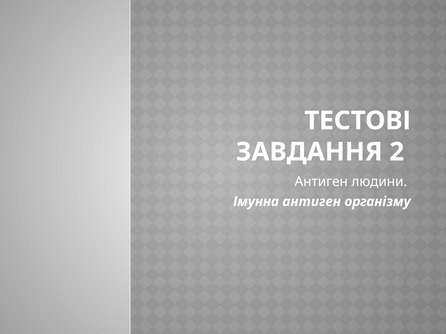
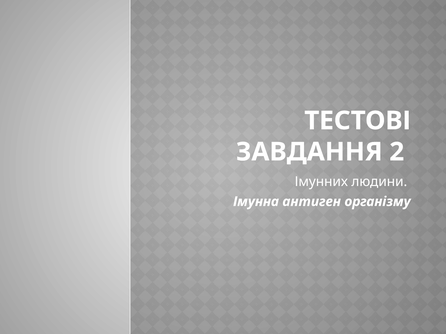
Антиген: Антиген -> Імунних (321, 182)
